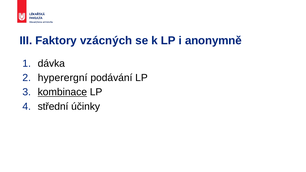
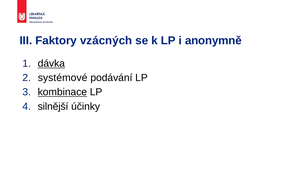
dávka underline: none -> present (51, 64)
hyperergní: hyperergní -> systémové (63, 78)
střední: střední -> silnější (53, 106)
